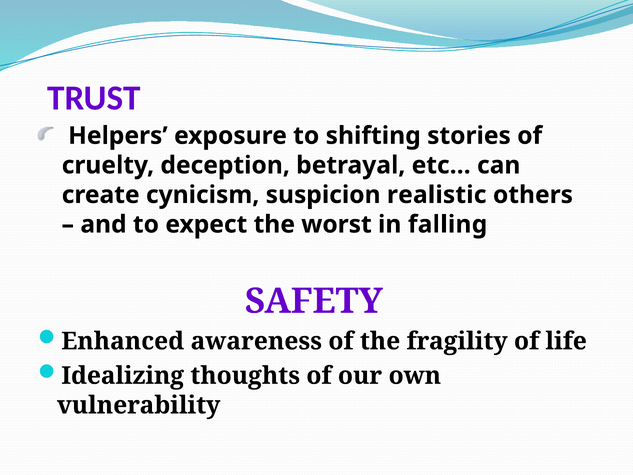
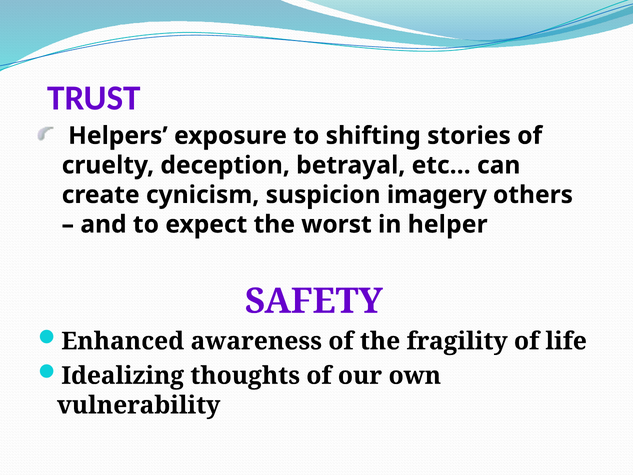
realistic: realistic -> imagery (437, 195)
falling: falling -> helper (448, 224)
